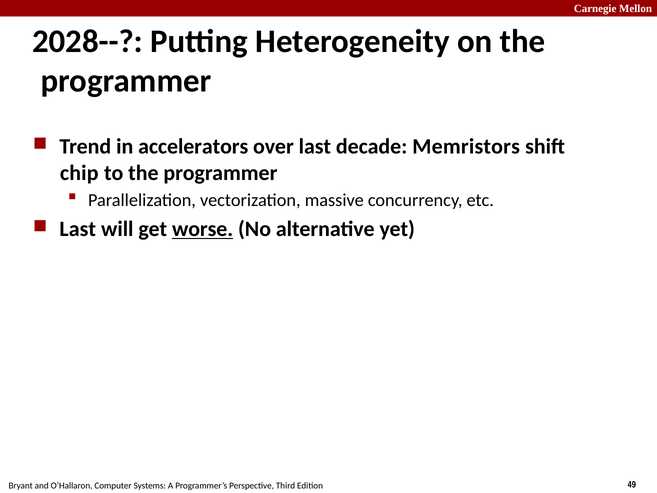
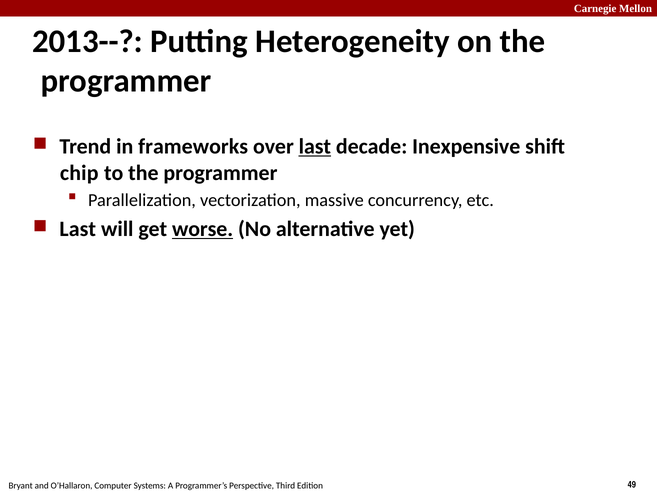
2028--: 2028-- -> 2013-- (88, 41)
accelerators: accelerators -> frameworks (193, 146)
last underline: none -> present (315, 146)
Memristors: Memristors -> Inexpensive (466, 146)
